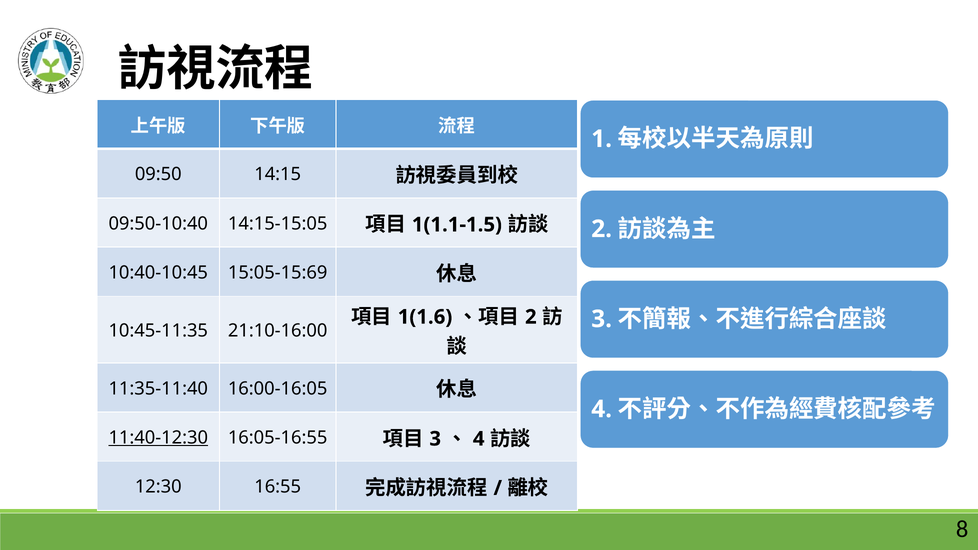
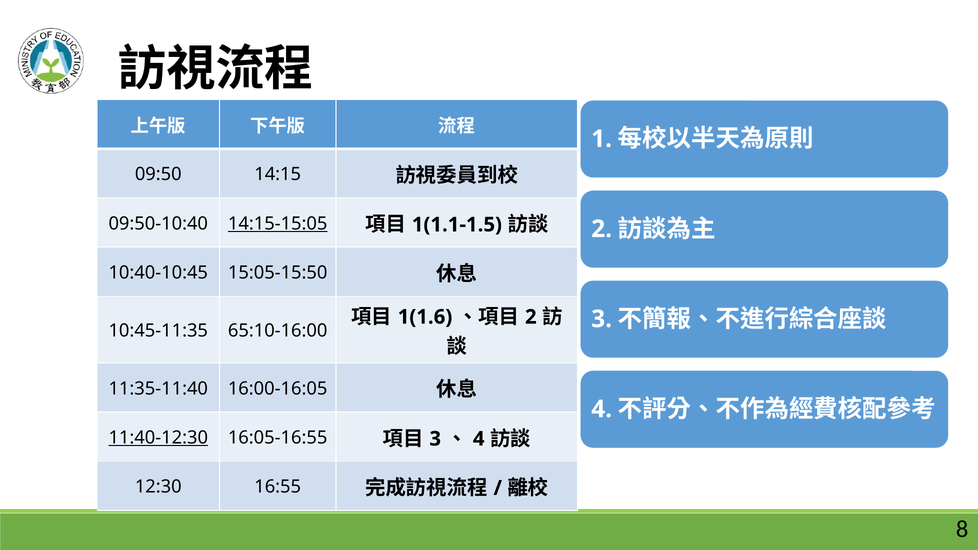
14:15-15:05 underline: none -> present (278, 224)
15:05-15:69: 15:05-15:69 -> 15:05-15:50 (278, 273)
21:10-16:00: 21:10-16:00 -> 65:10-16:00 (278, 331)
